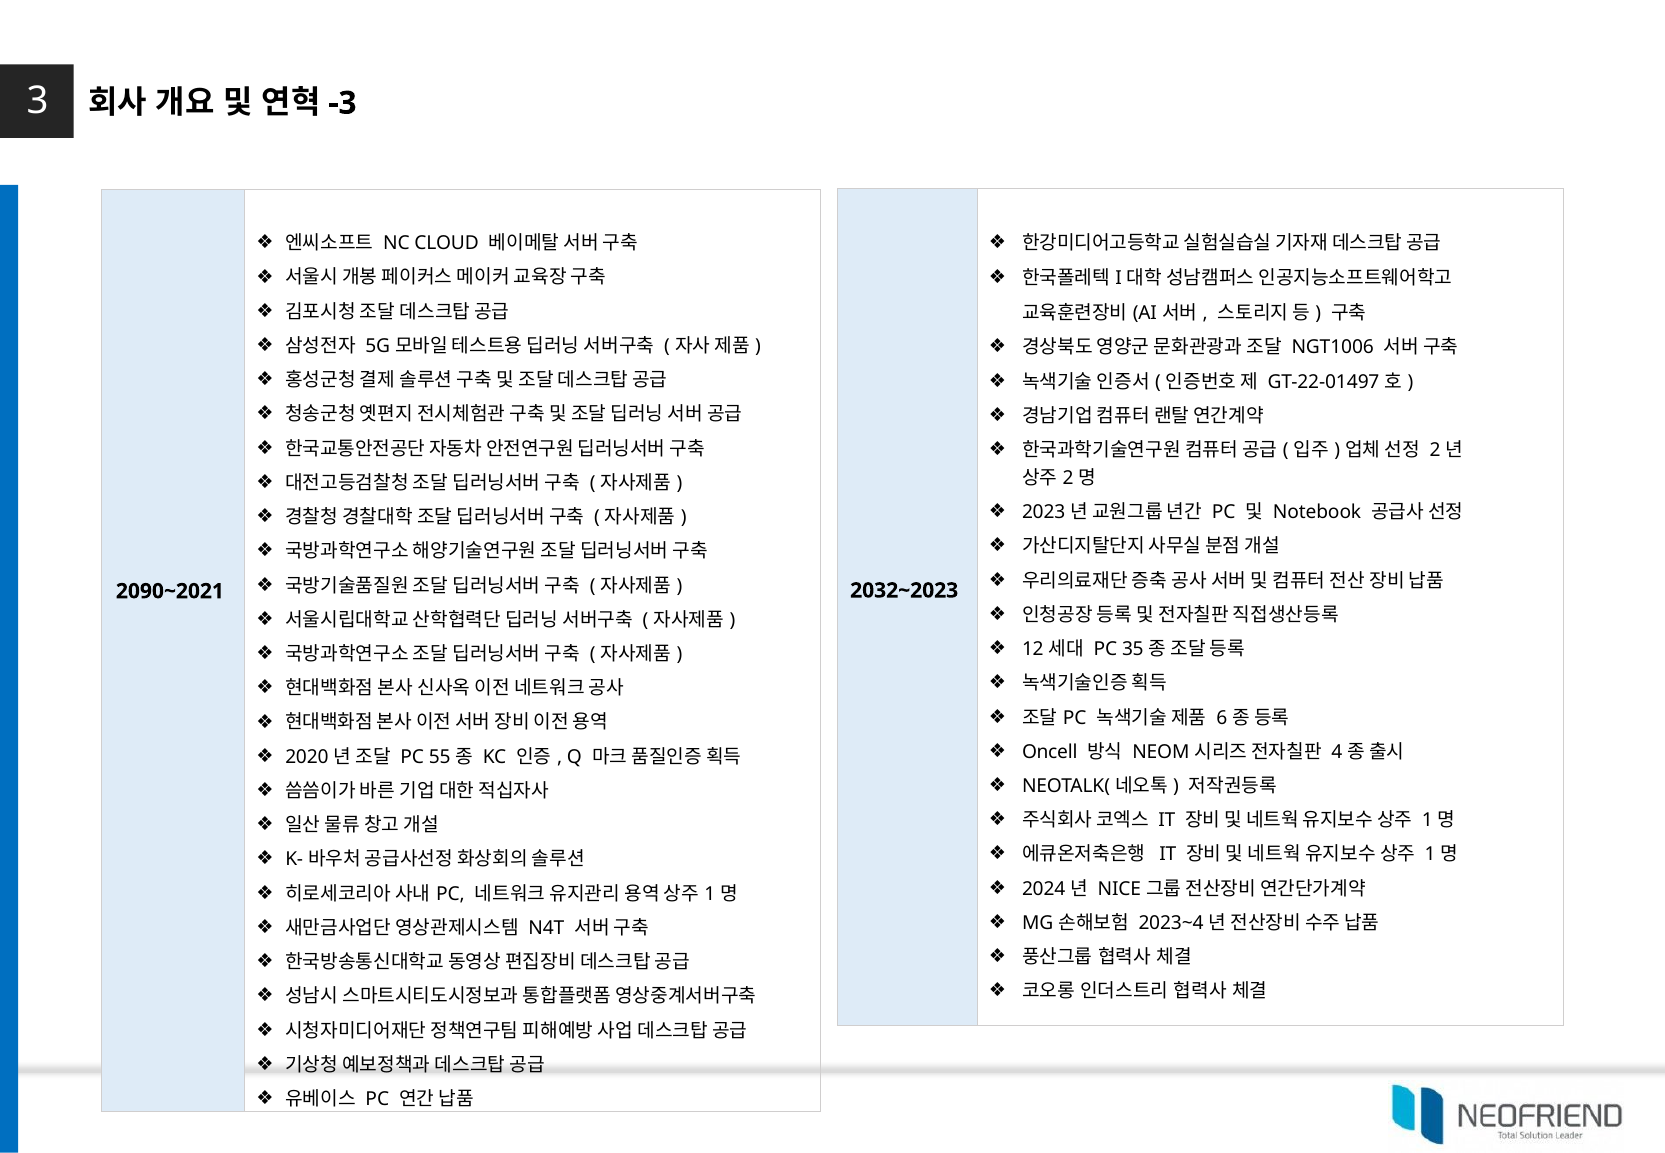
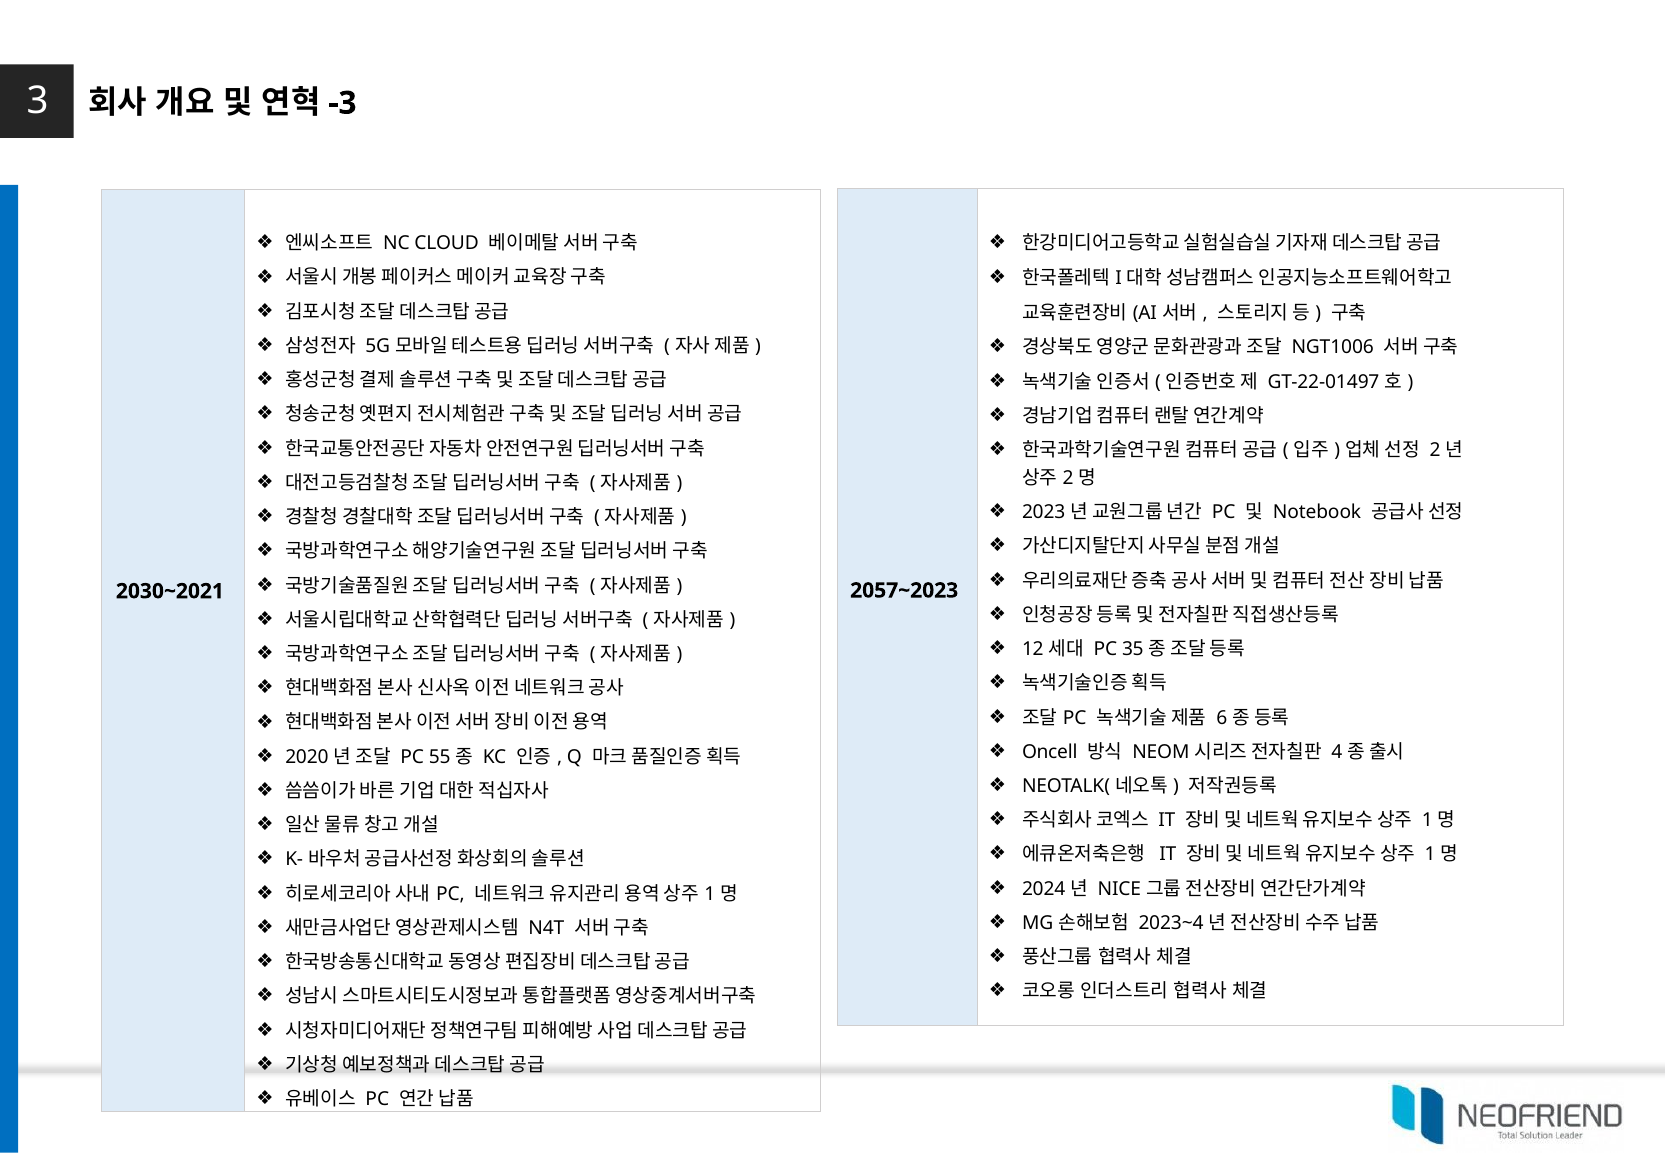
2032~2023: 2032~2023 -> 2057~2023 (904, 590)
2090~2021: 2090~2021 -> 2030~2021 (170, 591)
